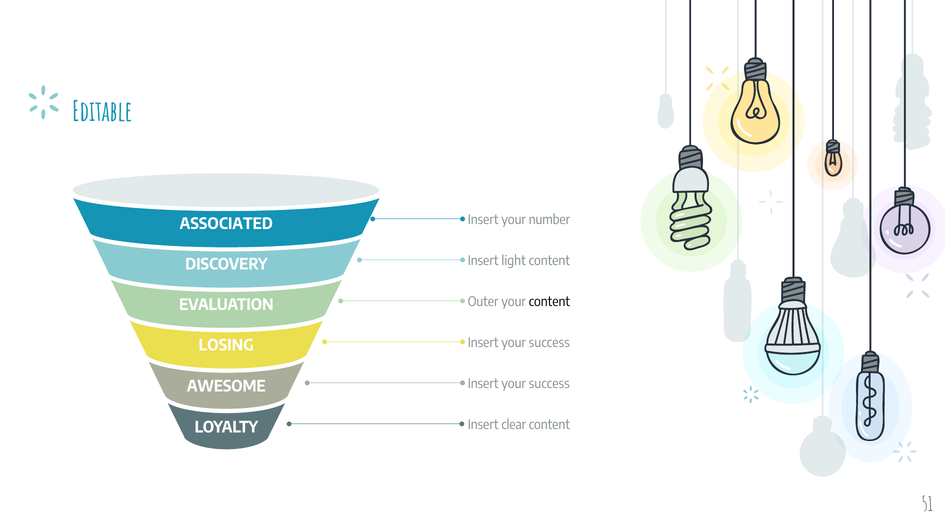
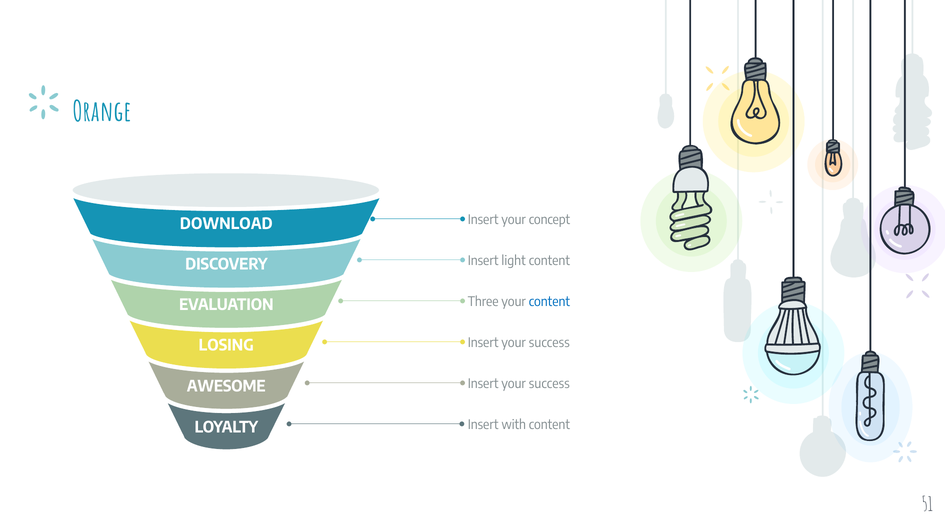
Editable: Editable -> Orange (102, 112)
number: number -> concept (549, 220)
ASSOCIATED: ASSOCIATED -> DOWNLOAD (226, 224)
Outer: Outer -> Three (483, 302)
content colour: black -> blue (549, 302)
clear: clear -> with (514, 424)
